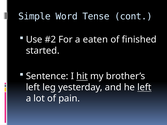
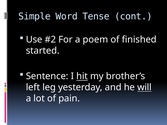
eaten: eaten -> poem (95, 40)
he left: left -> will (144, 87)
